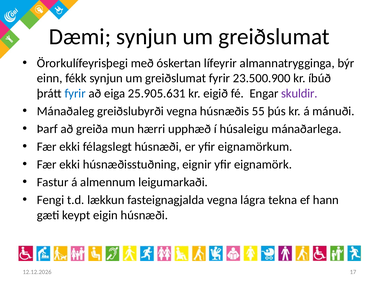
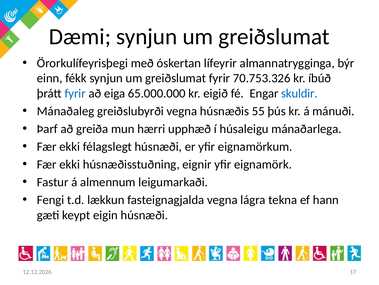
23.500.900: 23.500.900 -> 70.753.326 (262, 78)
25.905.631: 25.905.631 -> 65.000.000 (157, 93)
skuldir colour: purple -> blue (299, 93)
